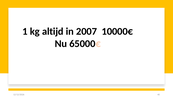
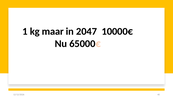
altijd: altijd -> maar (53, 31)
2007: 2007 -> 2047 (87, 31)
